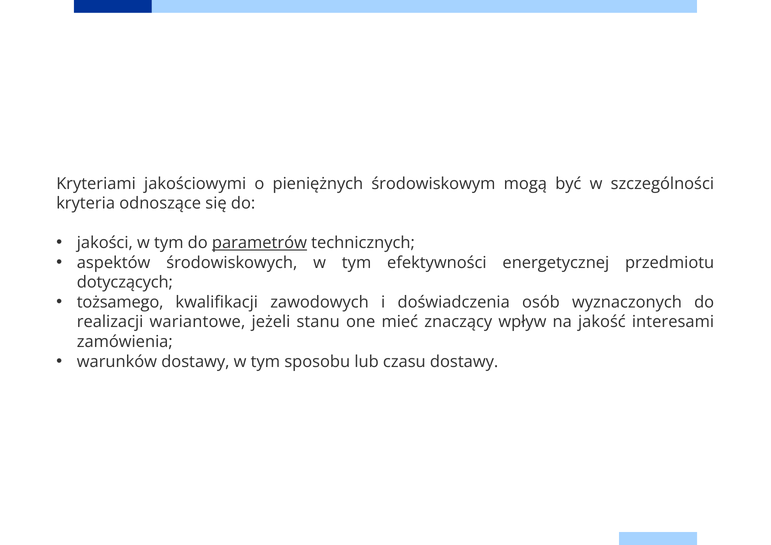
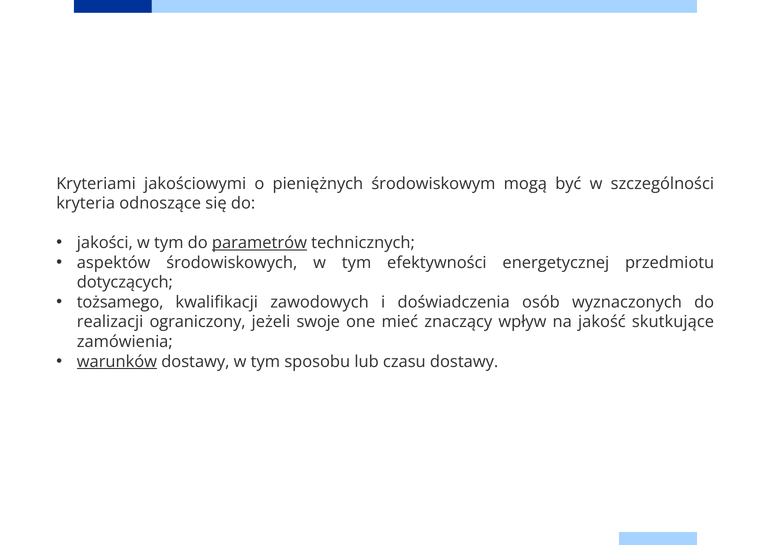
wariantowe: wariantowe -> ograniczony (198, 322)
stanu: stanu -> swoje (318, 322)
interesami: interesami -> skutkujące (673, 322)
warunków underline: none -> present (117, 362)
